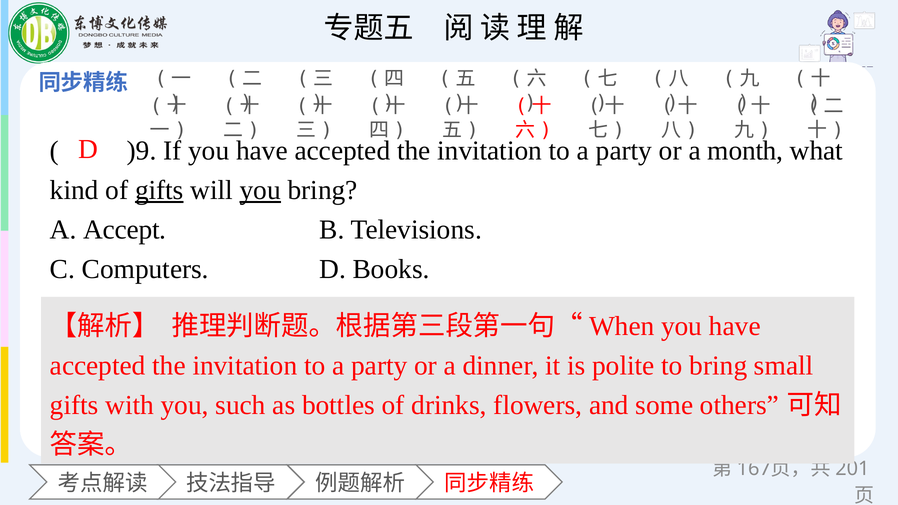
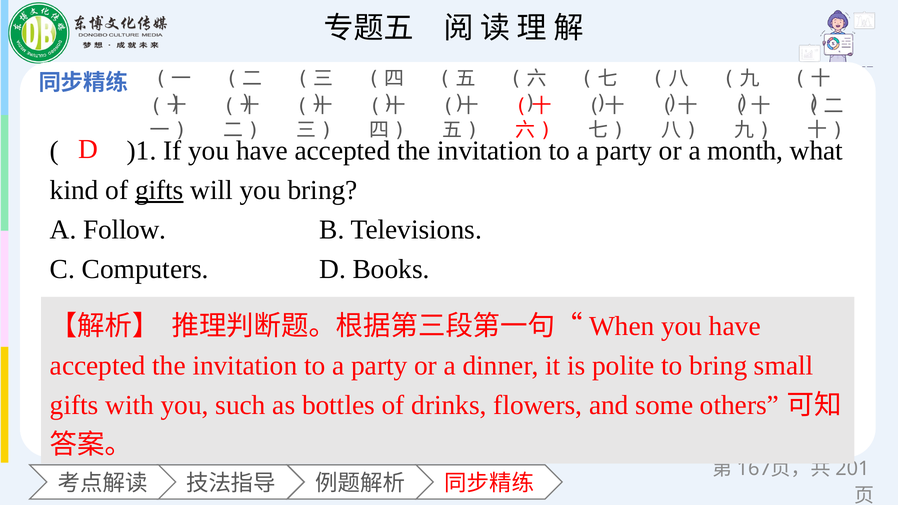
)9: )9 -> )1 (142, 151)
you underline: present -> none (260, 190)
Accept: Accept -> Follow (125, 230)
